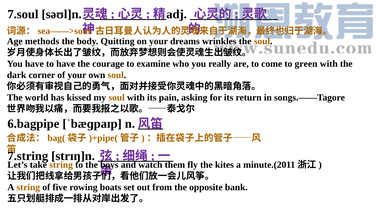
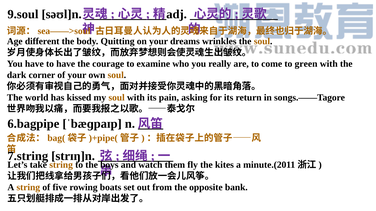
7.soul: 7.soul -> 9.soul (23, 14)
methods: methods -> different (42, 41)
